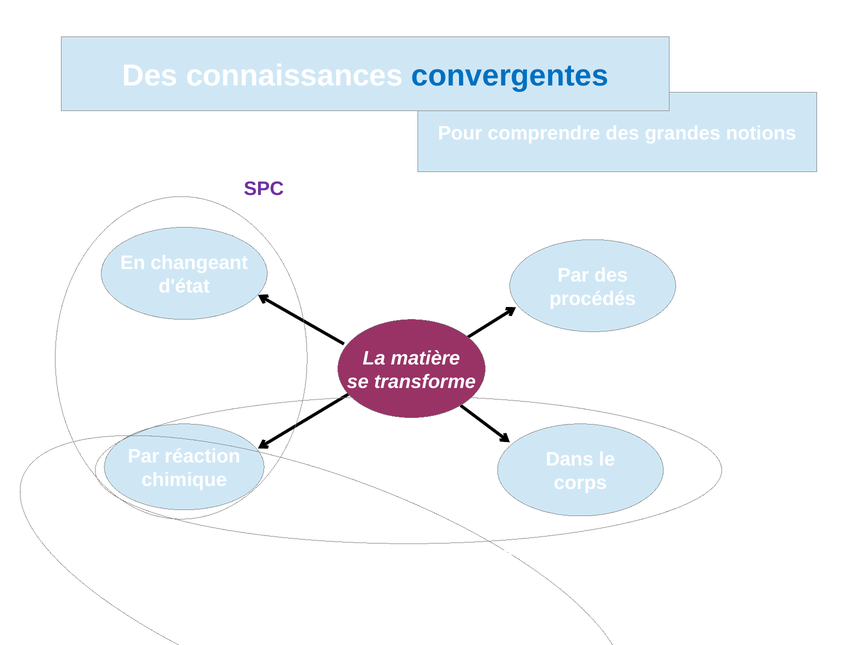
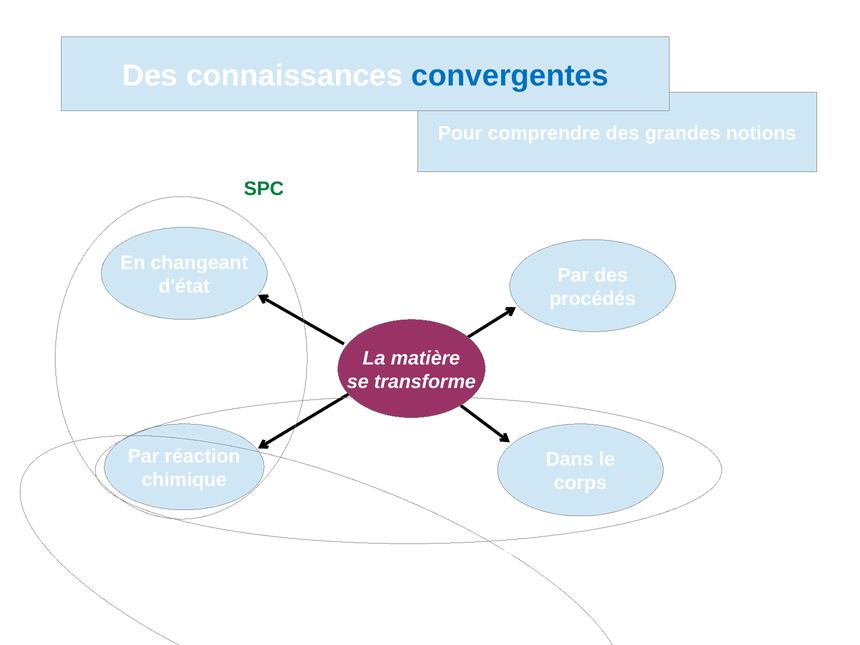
SPC colour: purple -> green (264, 189)
